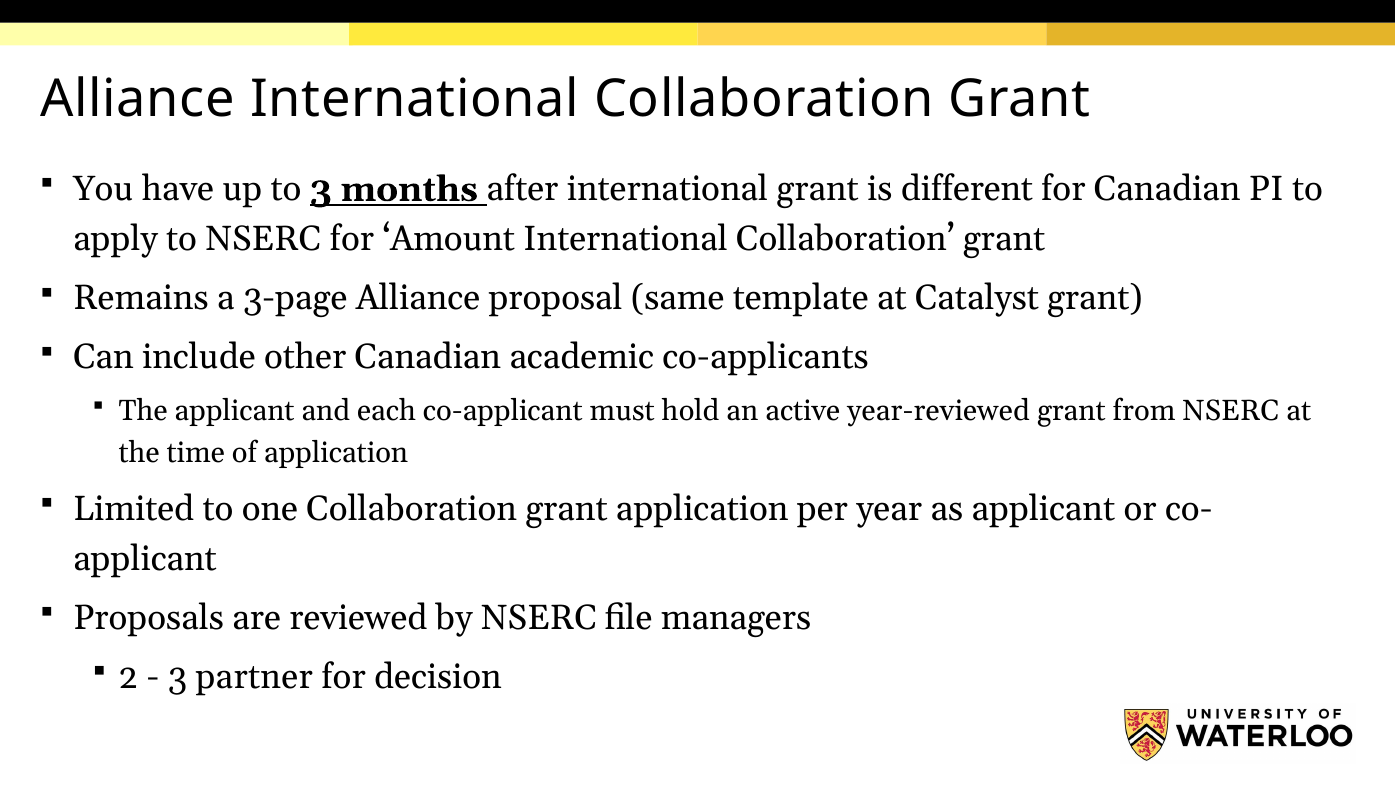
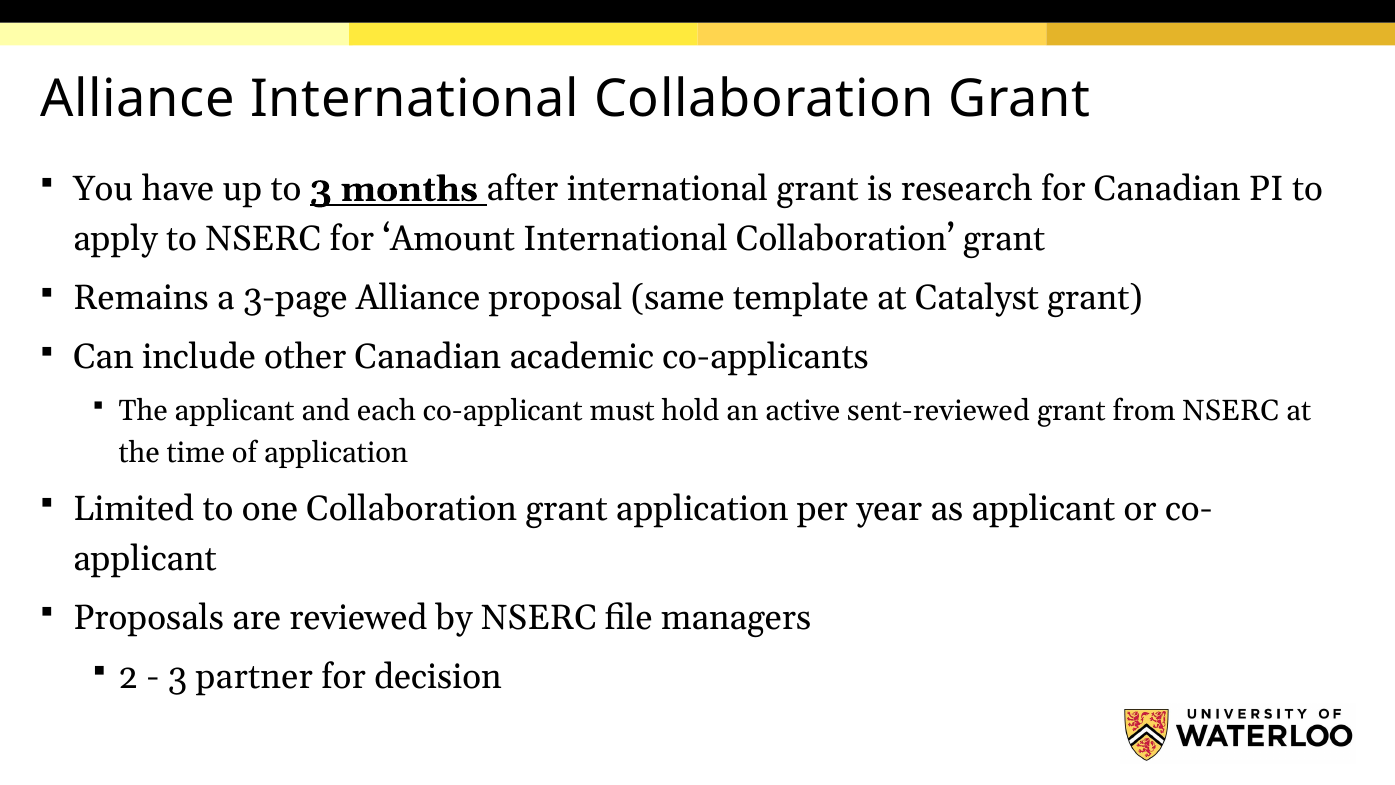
different: different -> research (967, 189)
year-reviewed: year-reviewed -> sent-reviewed (938, 411)
